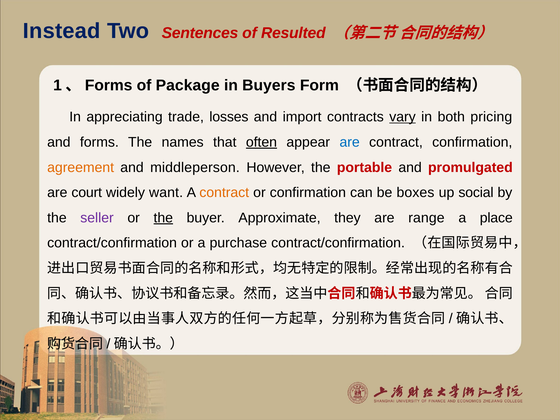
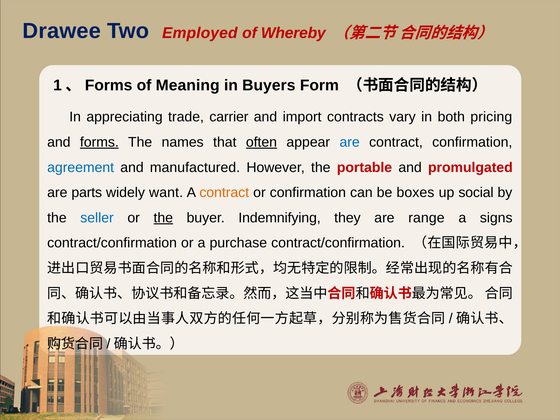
Instead: Instead -> Drawee (62, 31)
Sentences: Sentences -> Employed (200, 33)
Resulted: Resulted -> Whereby (293, 33)
Package: Package -> Meaning (188, 85)
losses: losses -> carrier (229, 117)
vary underline: present -> none (403, 117)
forms underline: none -> present (99, 142)
agreement colour: orange -> blue (81, 167)
middleperson: middleperson -> manufactured (195, 167)
court: court -> parts (87, 193)
seller colour: purple -> blue (97, 218)
Approximate: Approximate -> Indemnifying (280, 218)
place: place -> signs (496, 218)
